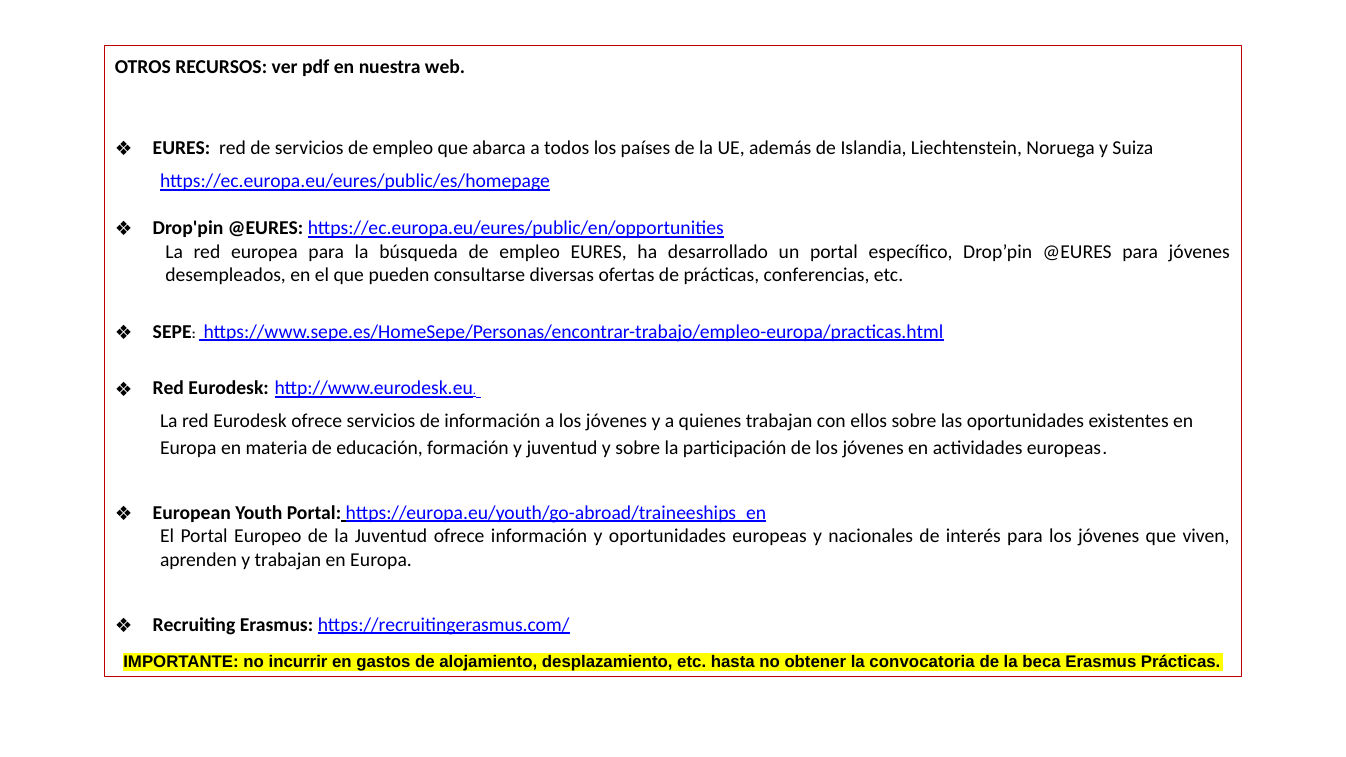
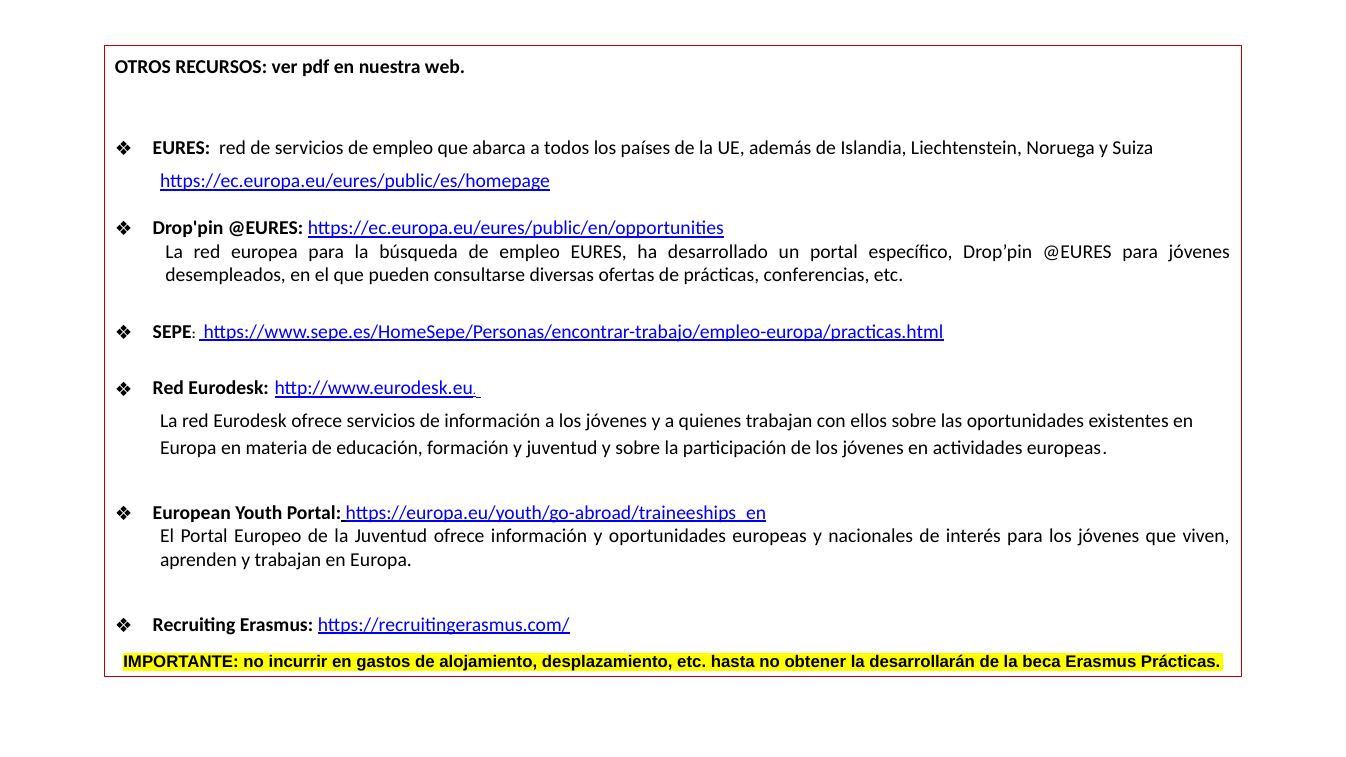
convocatoria: convocatoria -> desarrollarán (922, 663)
